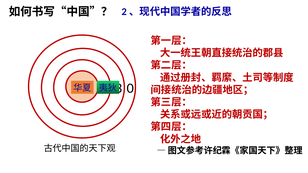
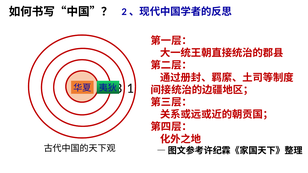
0: 0 -> 1 (130, 88)
